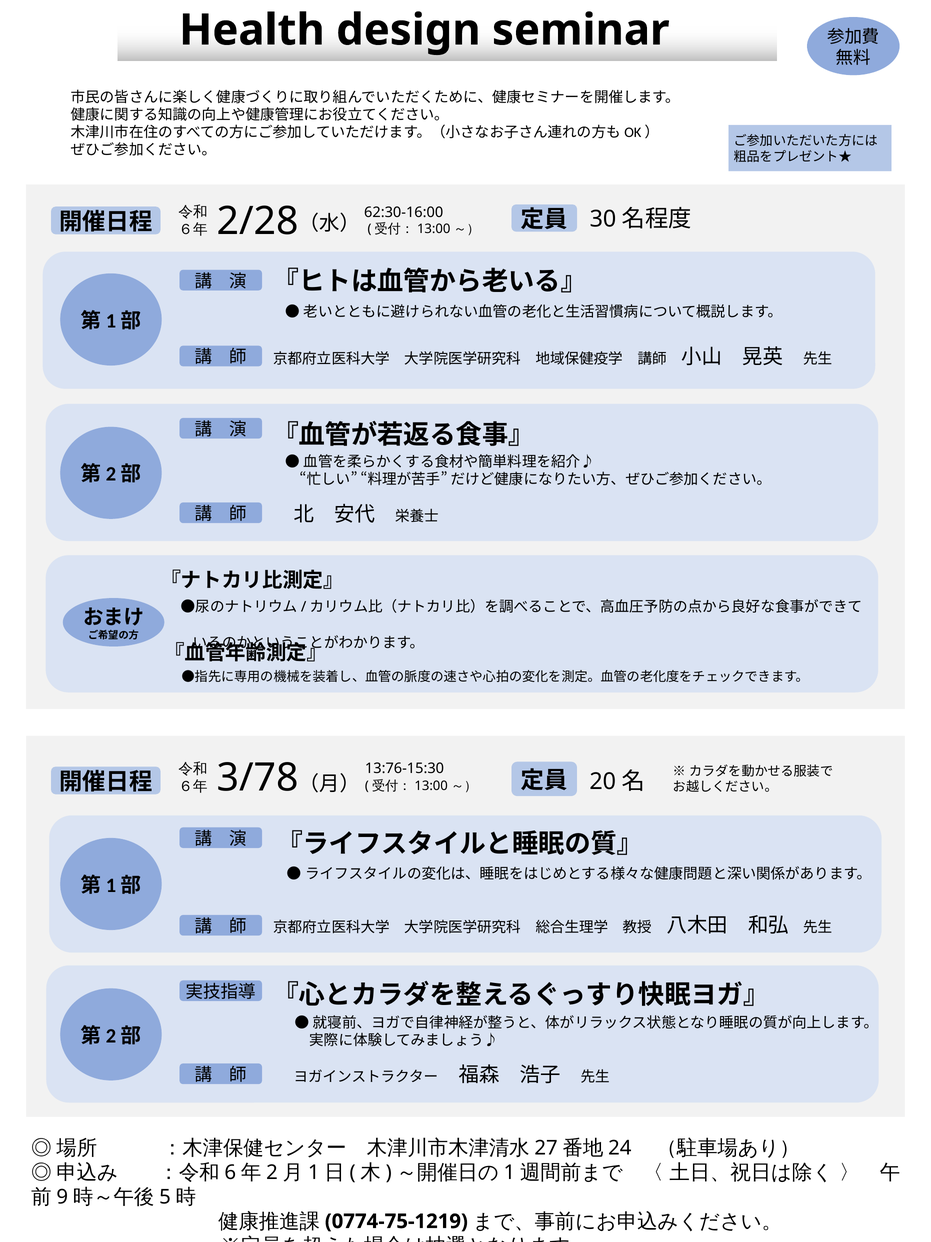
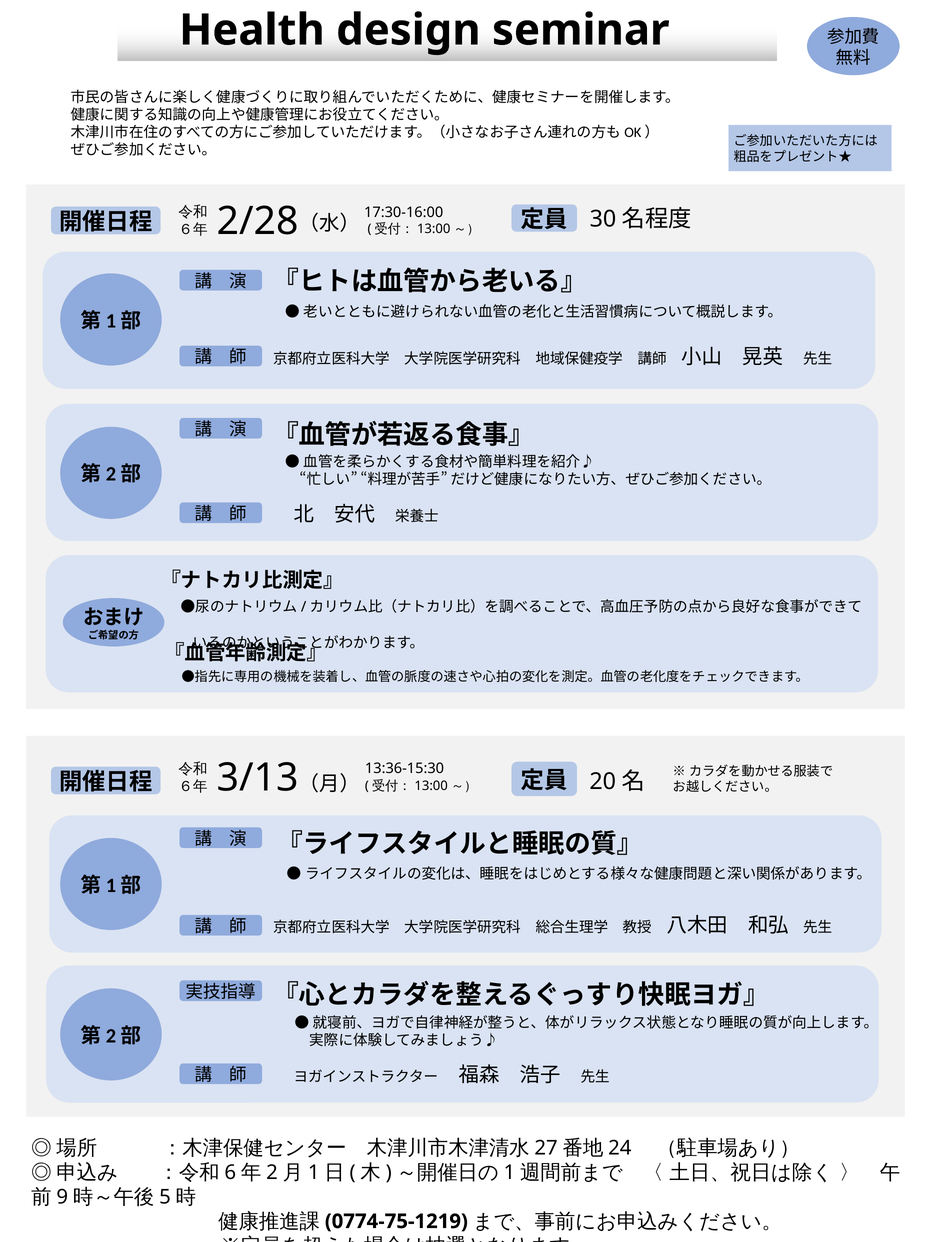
62:30-16:00: 62:30-16:00 -> 17:30-16:00 (404, 212)
13:76-15:30: 13:76-15:30 -> 13:36-15:30 (405, 768)
3/78: 3/78 -> 3/13 (258, 777)
